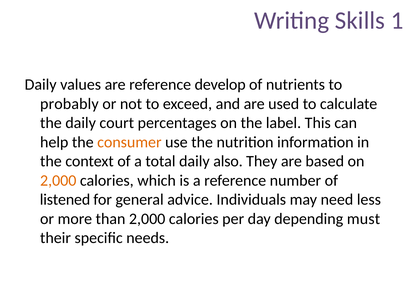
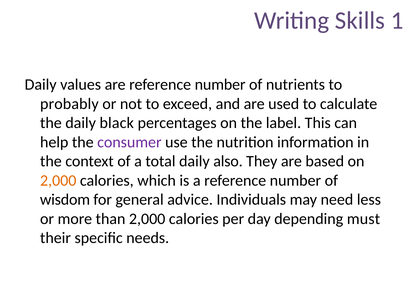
are reference develop: develop -> number (220, 85)
court: court -> black (117, 123)
consumer colour: orange -> purple (129, 142)
listened: listened -> wisdom (65, 200)
